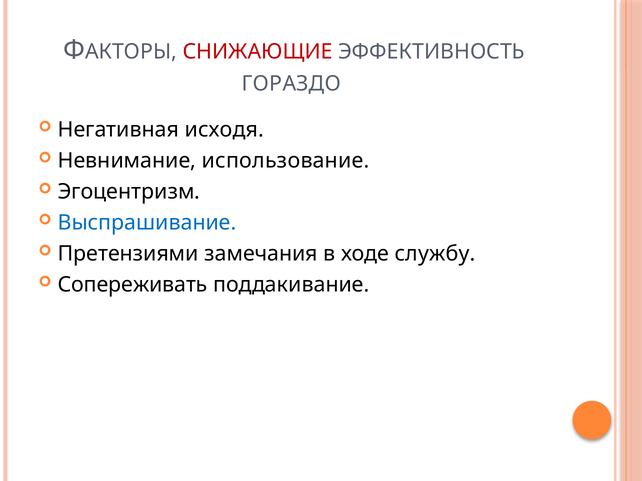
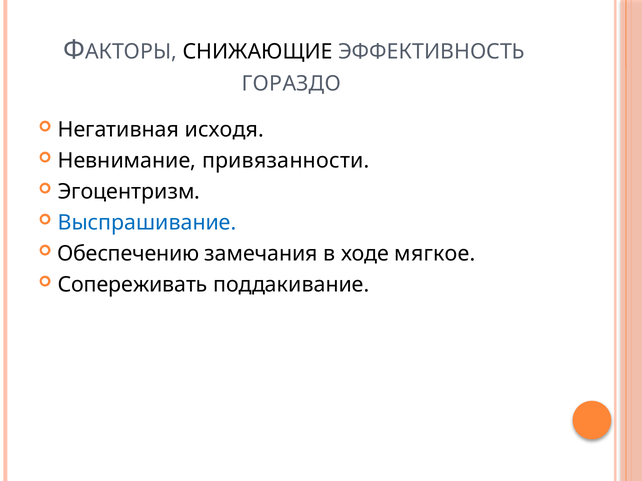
СНИЖАЮЩИЕ colour: red -> black (258, 52)
использование: использование -> привязанности (286, 161)
Претензиями: Претензиями -> Обеспечению (128, 254)
службу: службу -> мягкое (435, 254)
